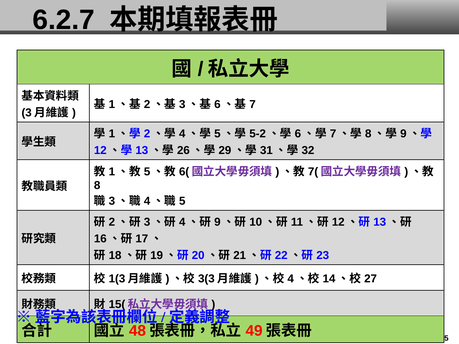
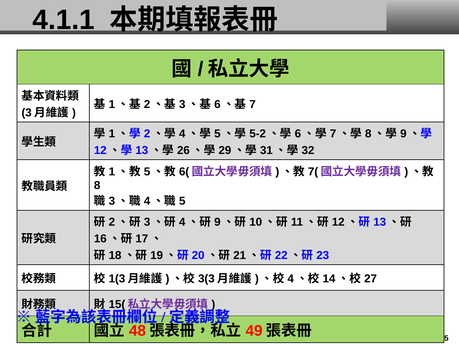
6.2.7: 6.2.7 -> 4.1.1 (64, 20)
